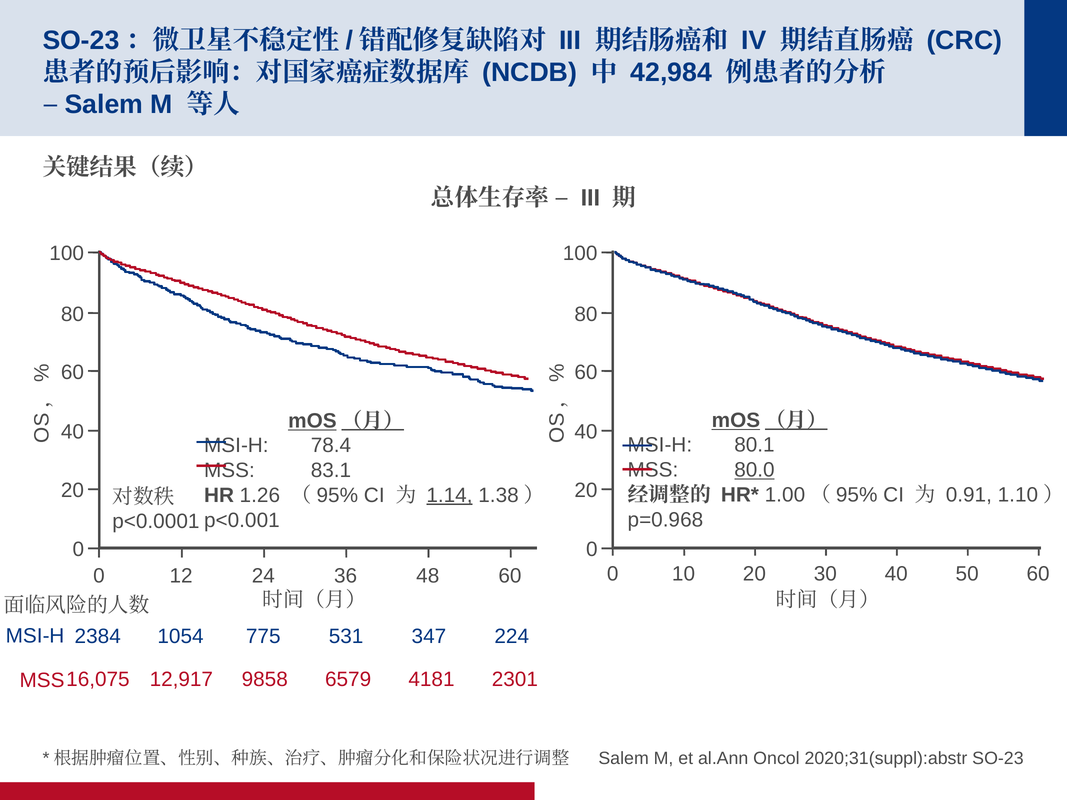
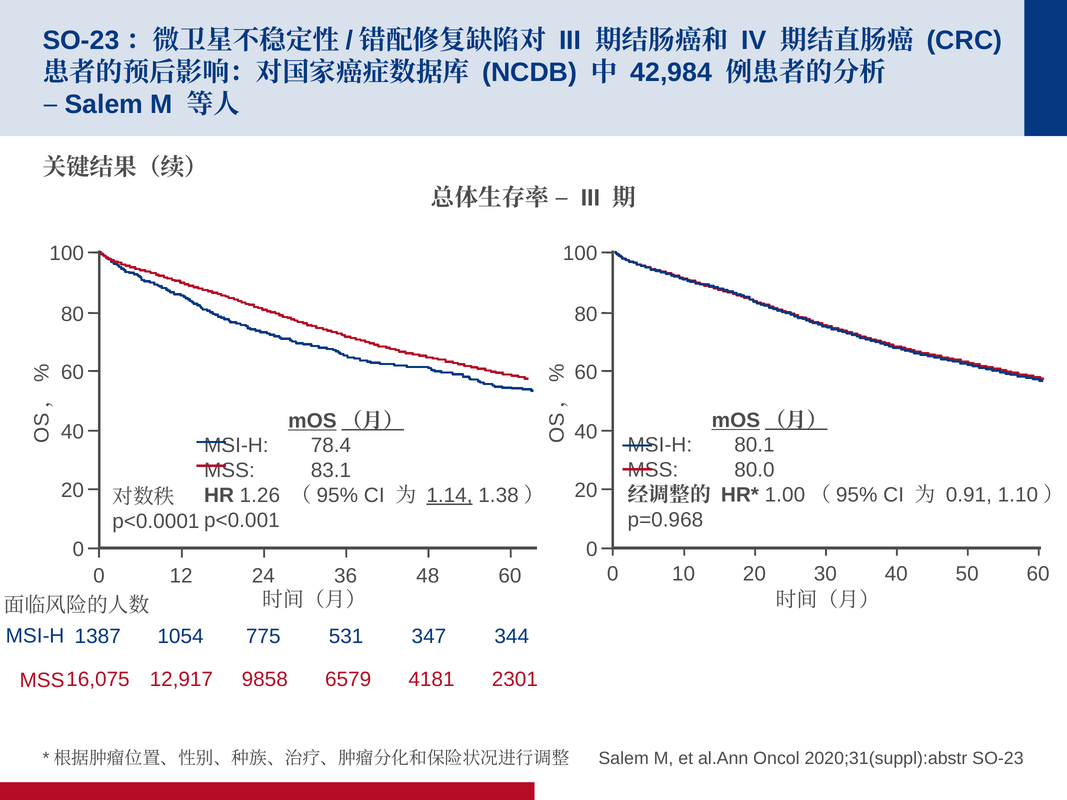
80.0 underline: present -> none (754, 470)
224: 224 -> 344 (512, 636)
2384: 2384 -> 1387 (98, 636)
